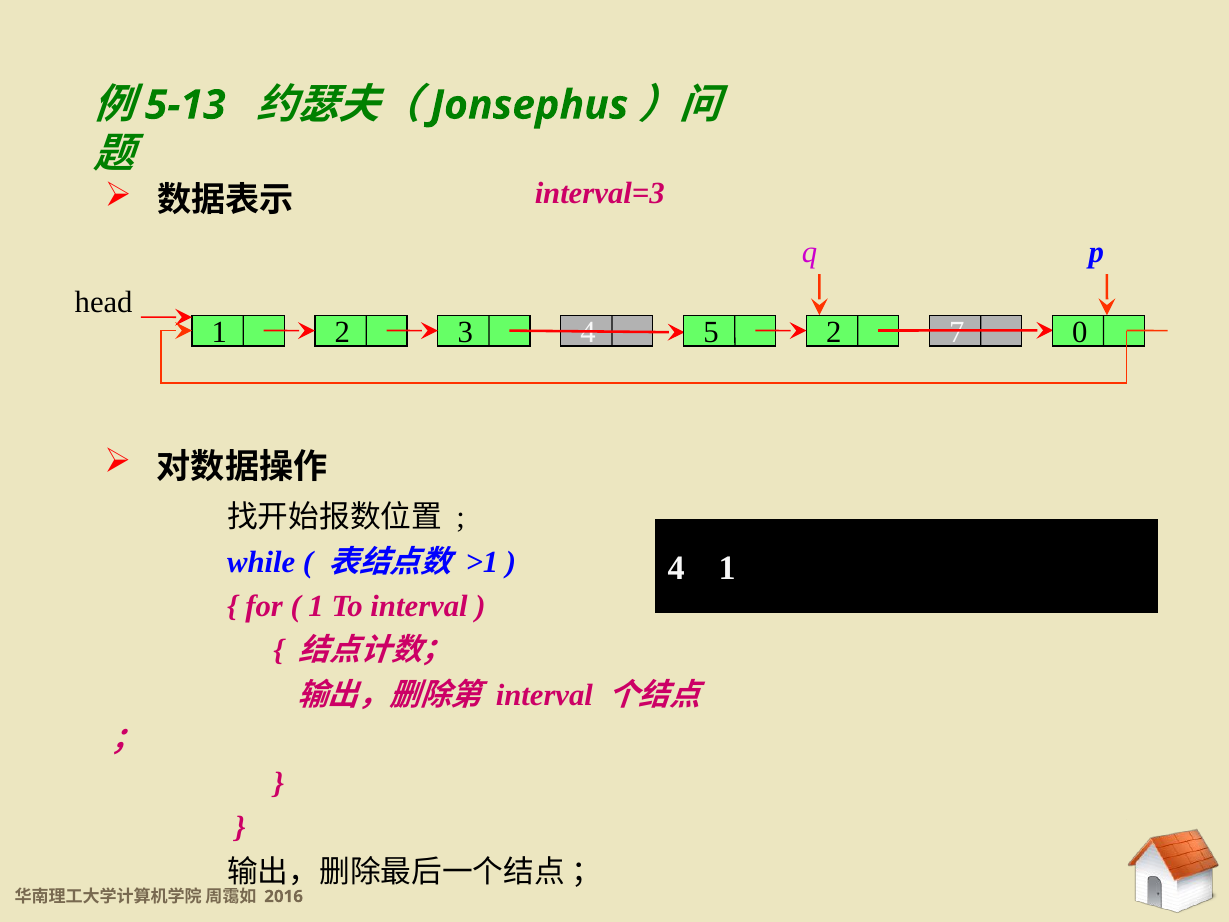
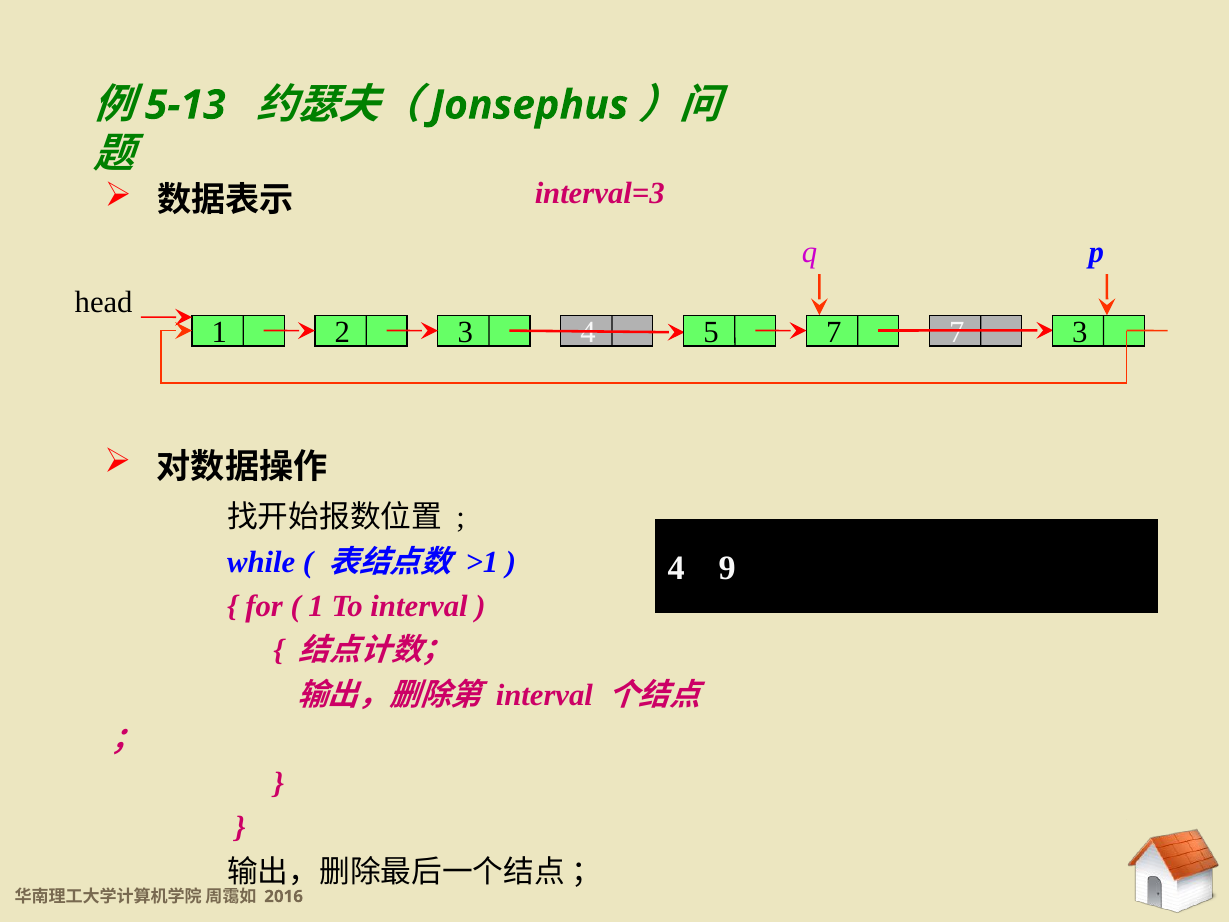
5 2: 2 -> 7 (834, 333)
7 0: 0 -> 3 (1080, 333)
4 1: 1 -> 9 (727, 568)
